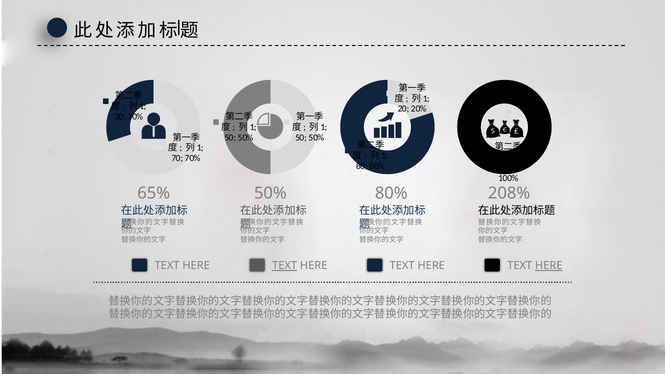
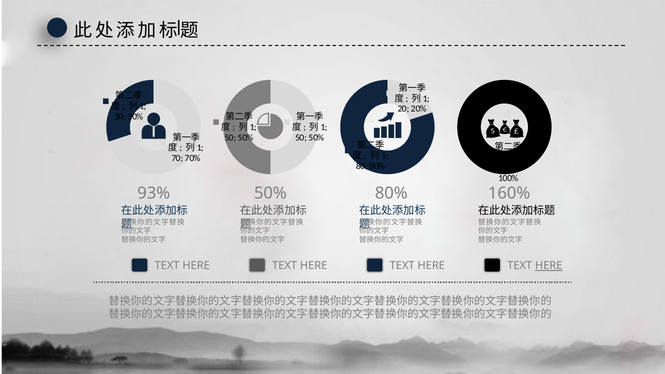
65%: 65% -> 93% (154, 193)
208%: 208% -> 160% (509, 193)
TEXT underline: present -> none (285, 266)
